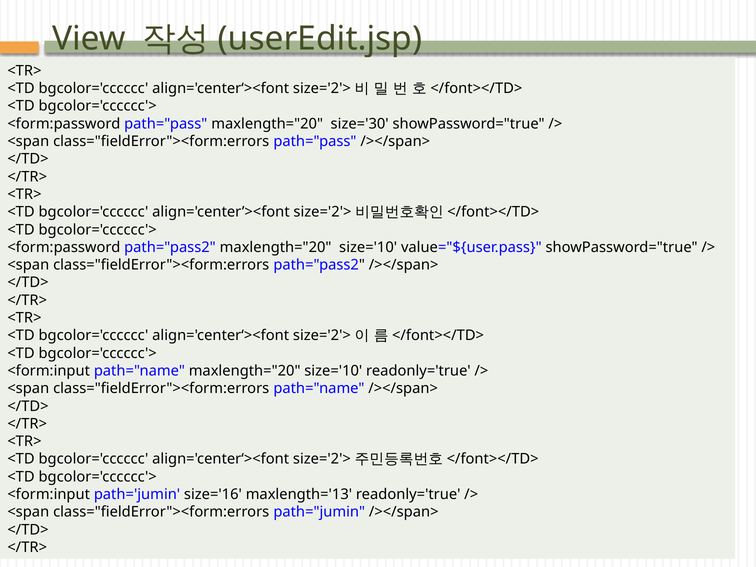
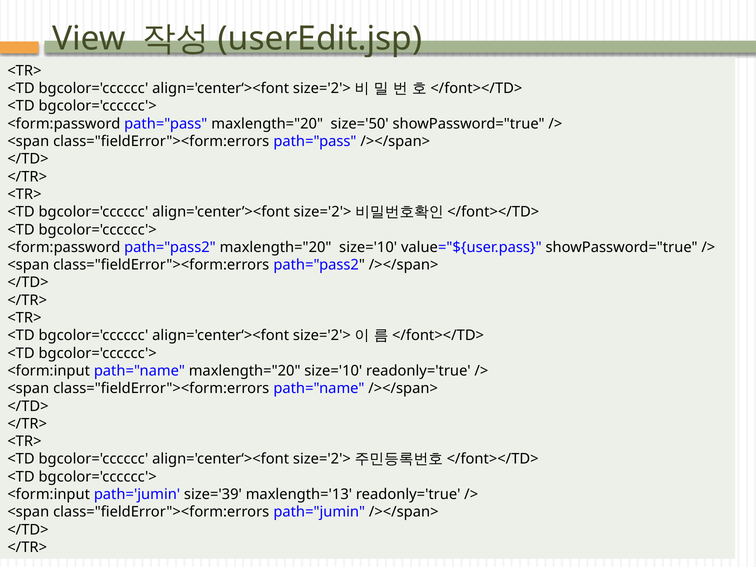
size='30: size='30 -> size='50 (360, 124)
size='16: size='16 -> size='39 (213, 494)
